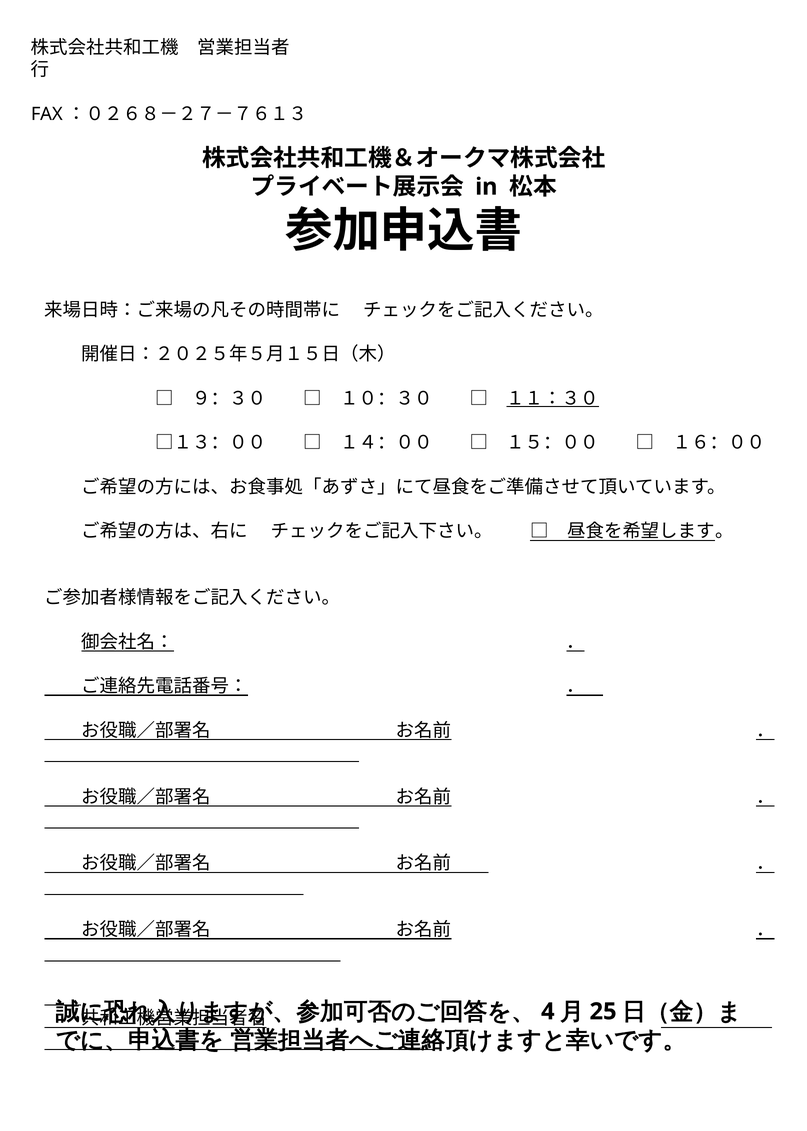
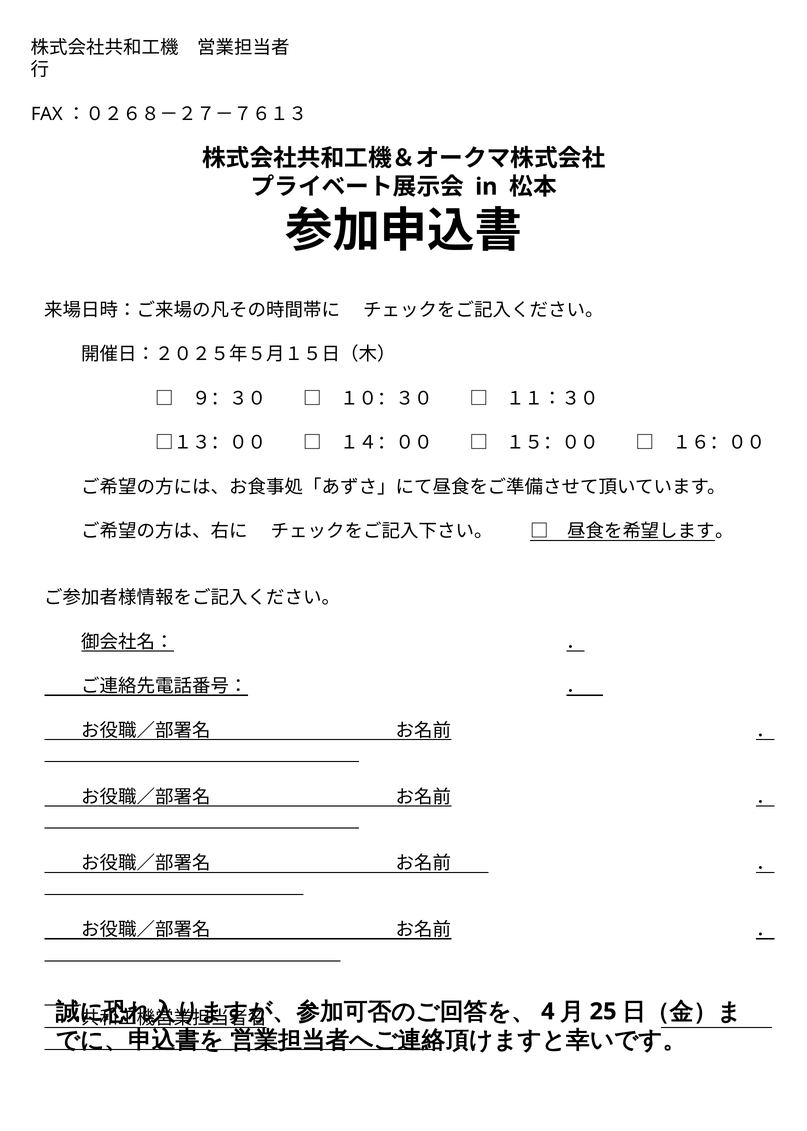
１１：３０ underline: present -> none (553, 399)
